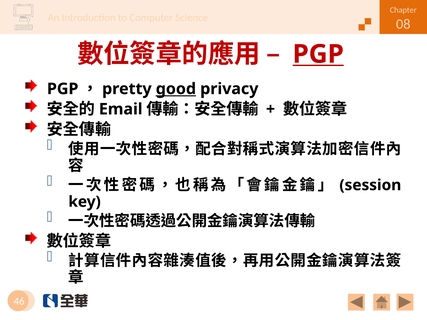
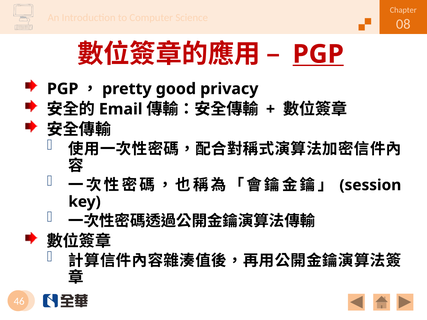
good underline: present -> none (176, 89)
